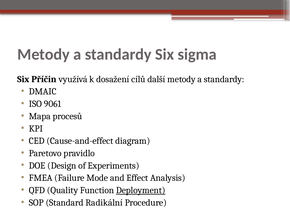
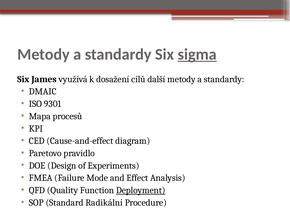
sigma underline: none -> present (197, 54)
Příčin: Příčin -> James (44, 79)
9061: 9061 -> 9301 (53, 104)
